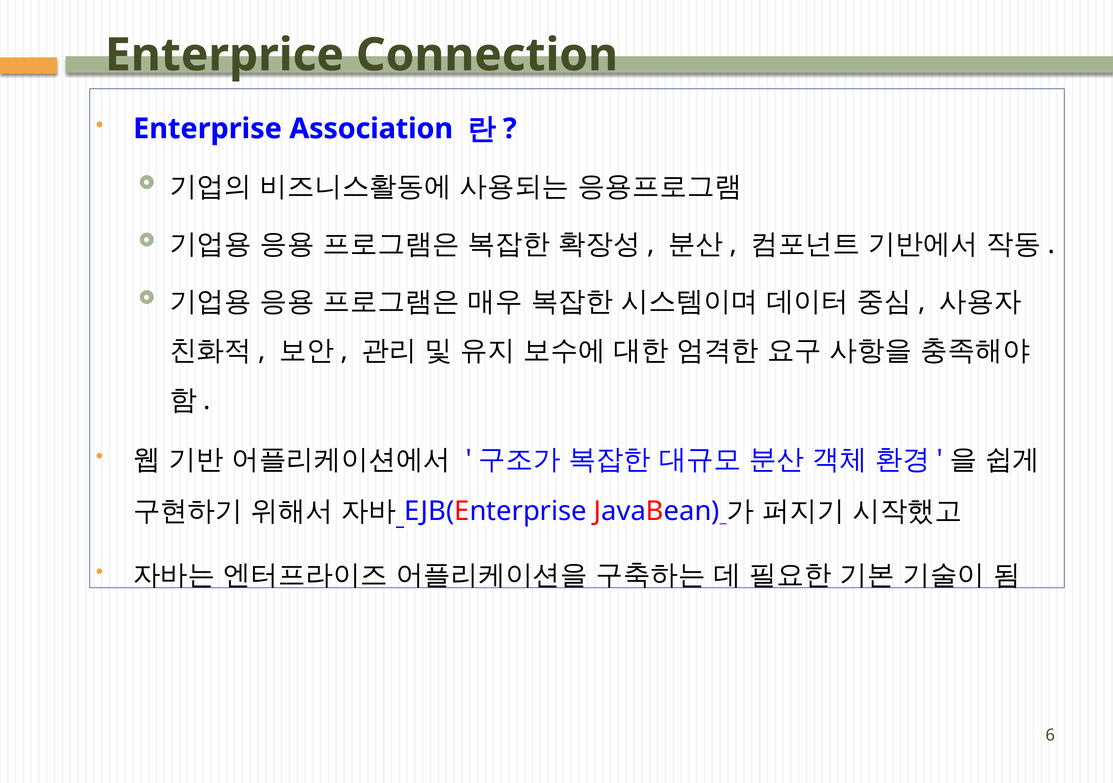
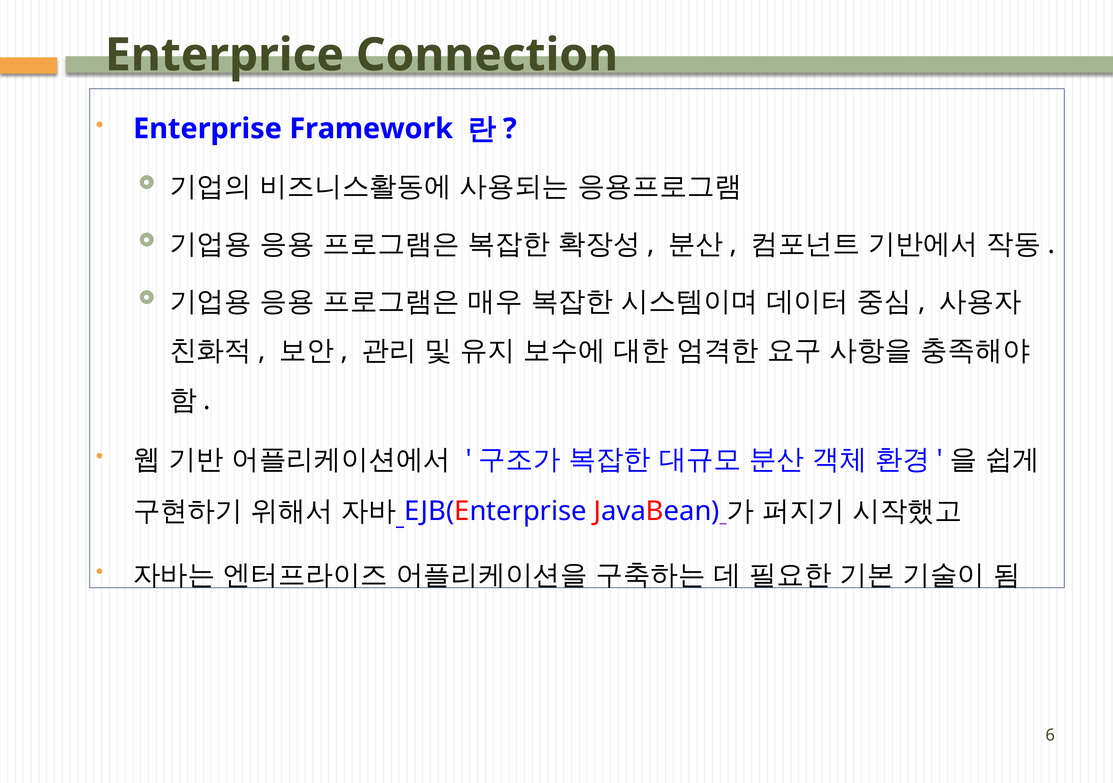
Association: Association -> Framework (371, 129)
